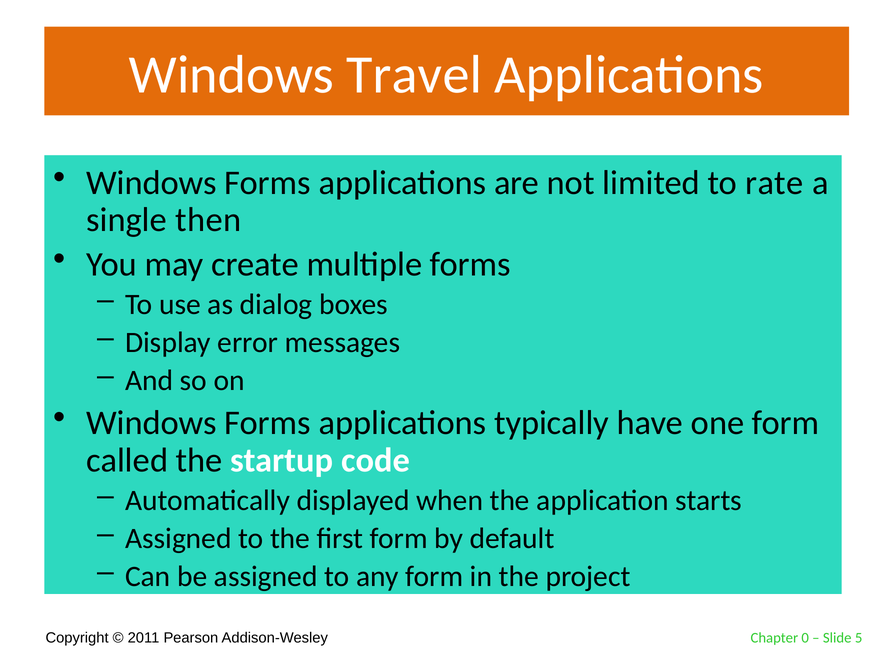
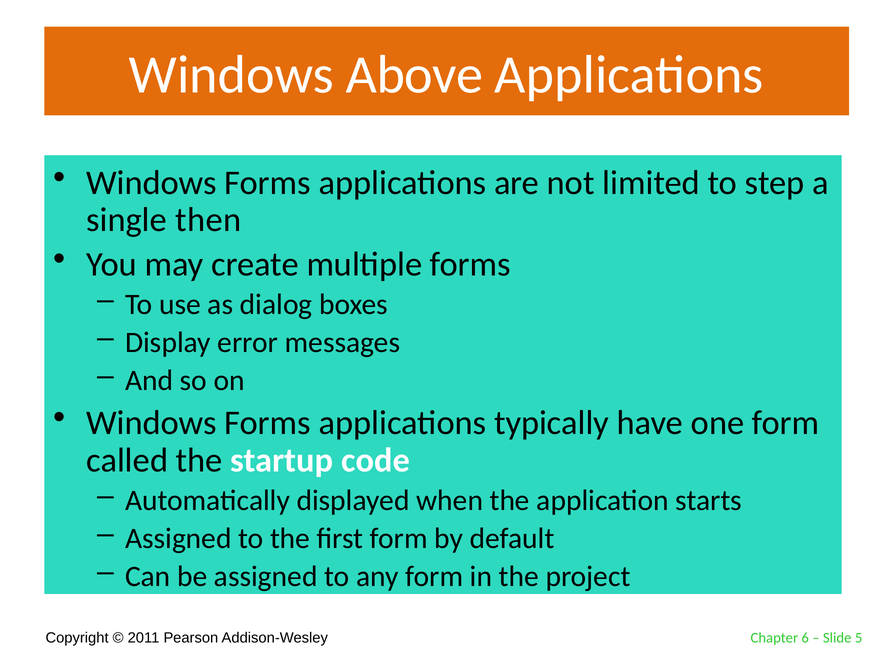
Travel: Travel -> Above (415, 75)
rate: rate -> step (775, 183)
0: 0 -> 6 (805, 637)
